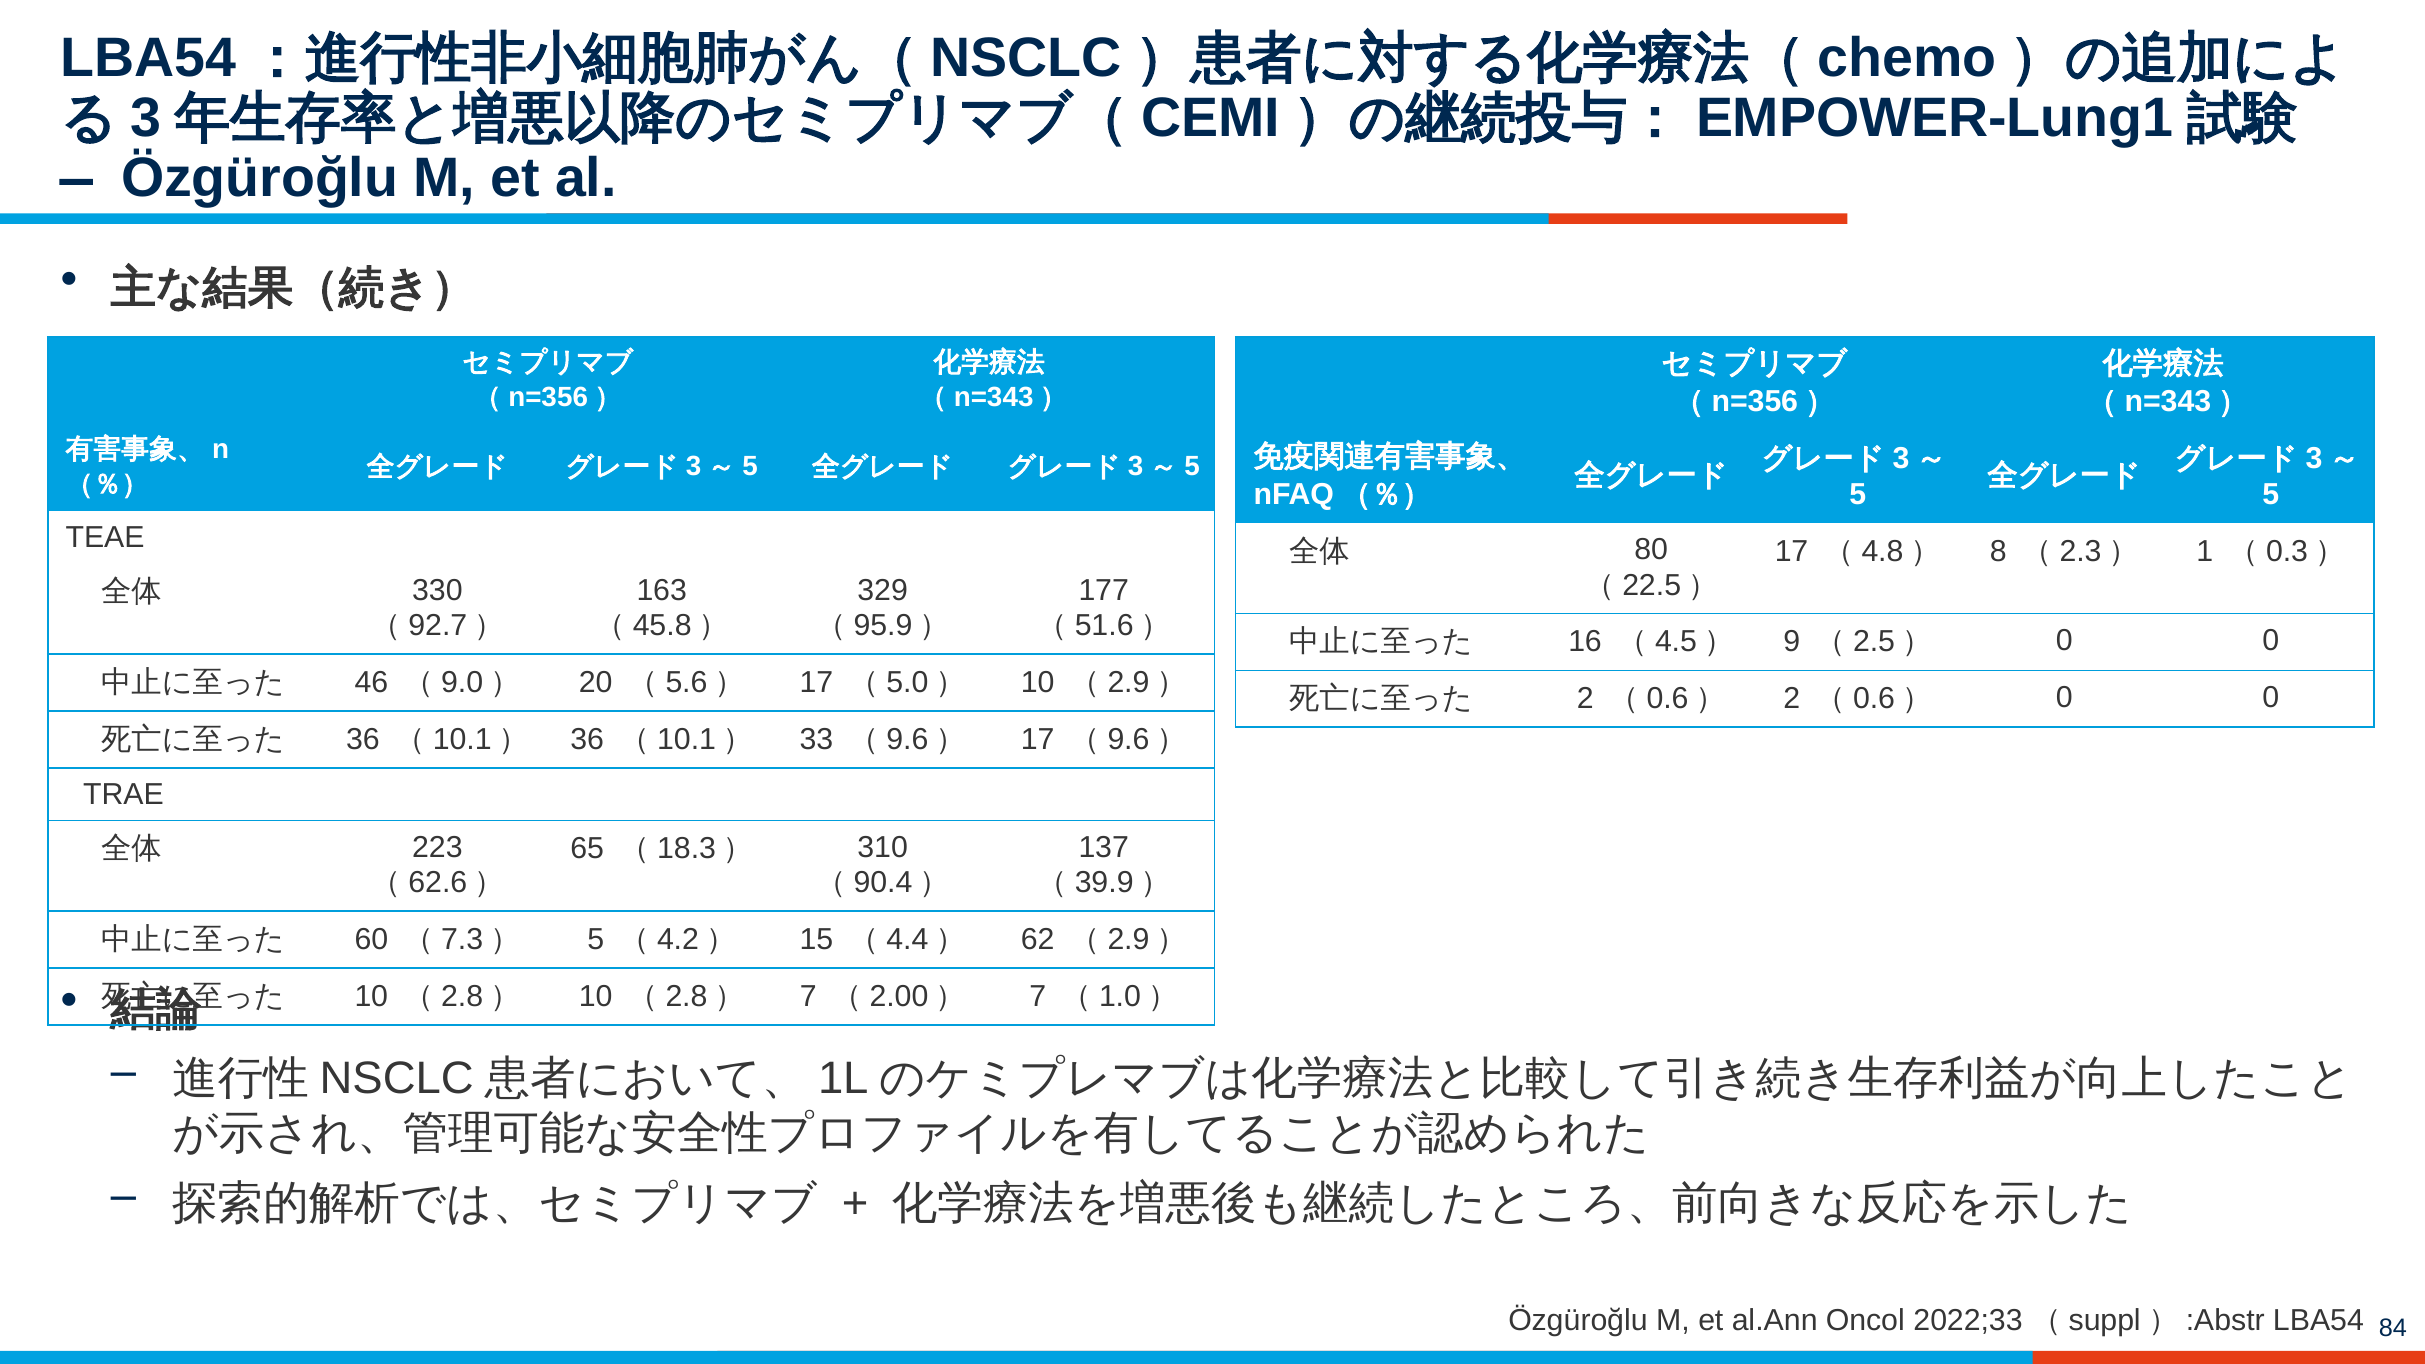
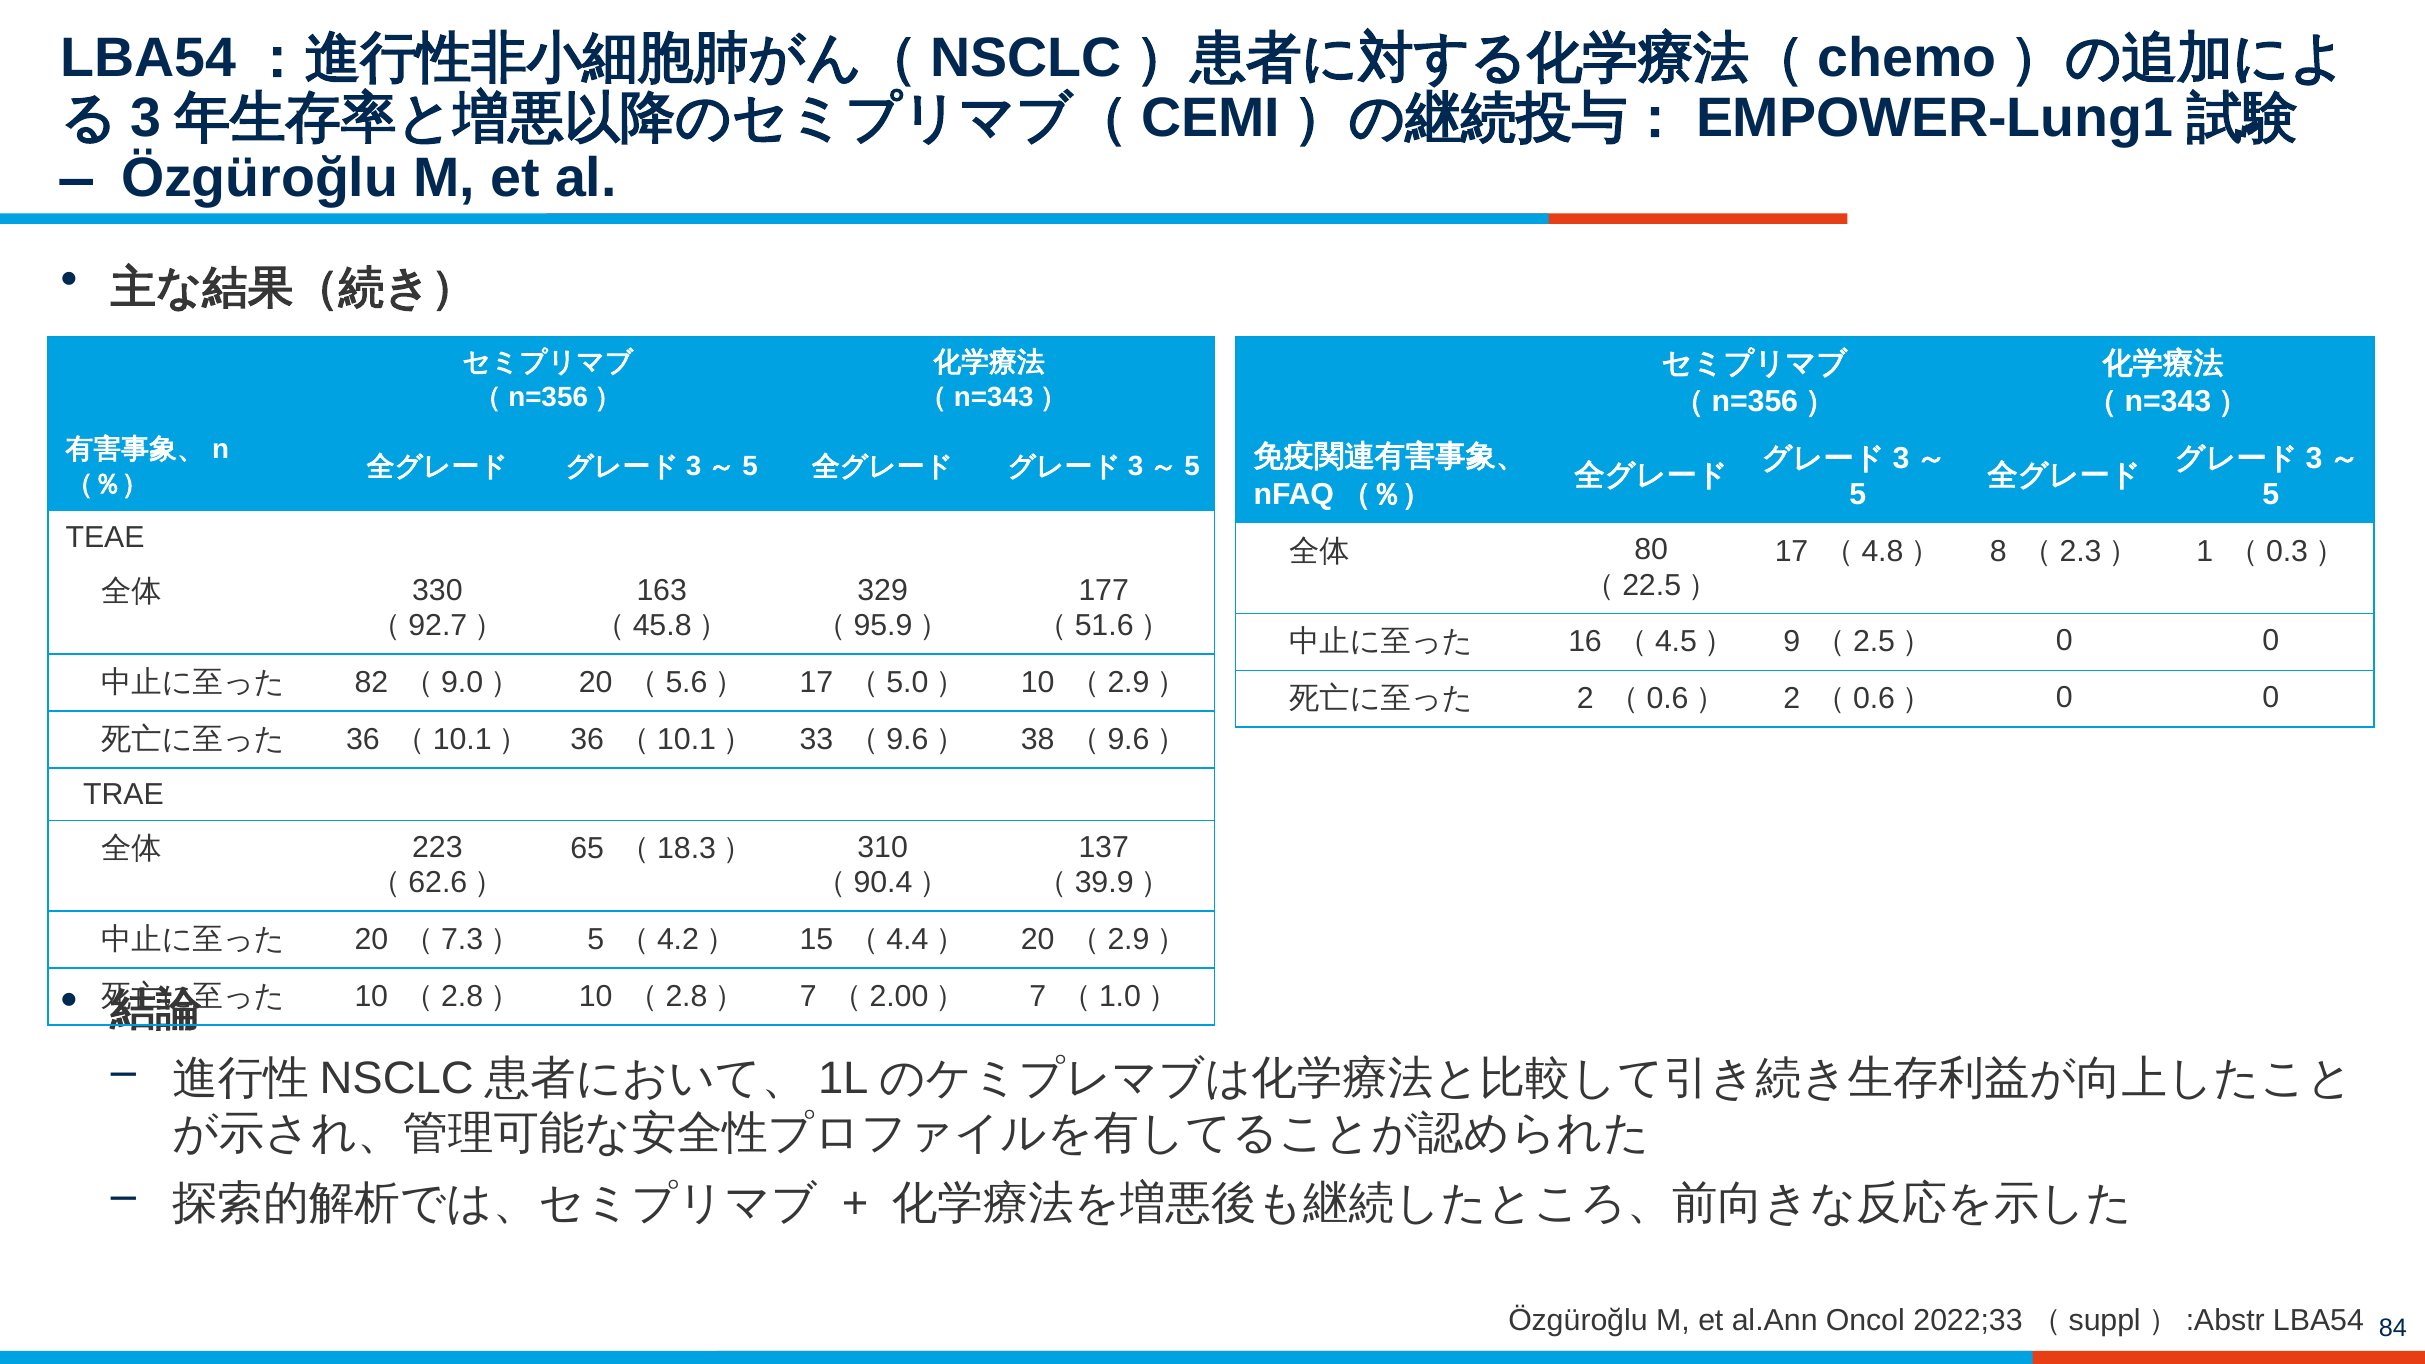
46: 46 -> 82 (371, 682)
17: 17 -> 38 (1038, 739)
60: 60 -> 20 (371, 940)
62: 62 -> 20 (1038, 940)
